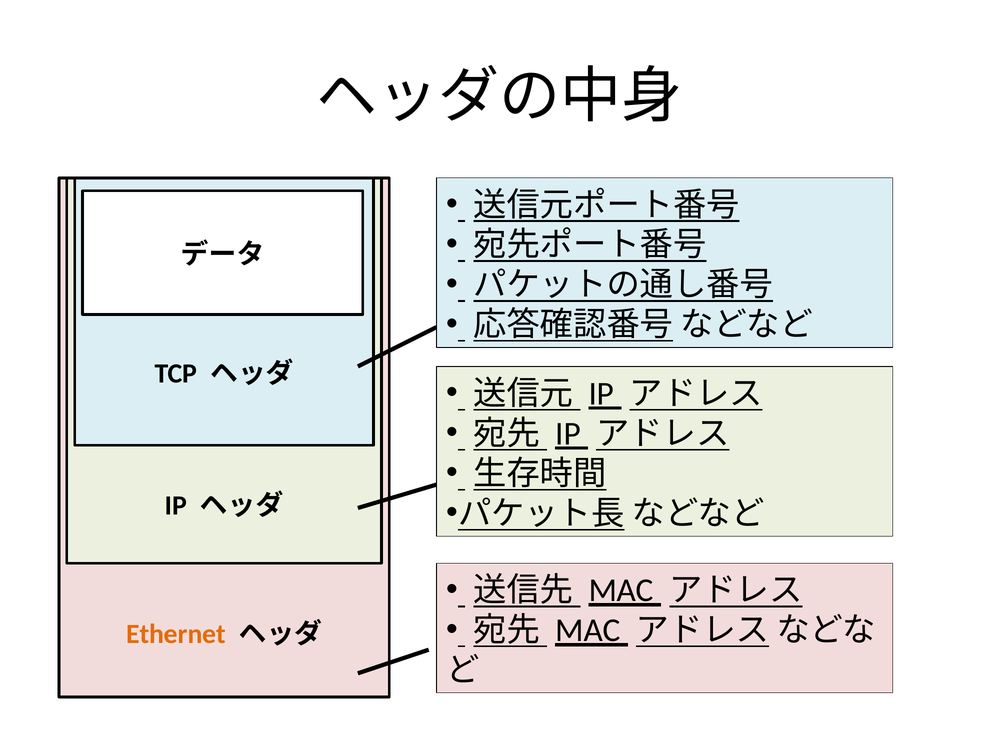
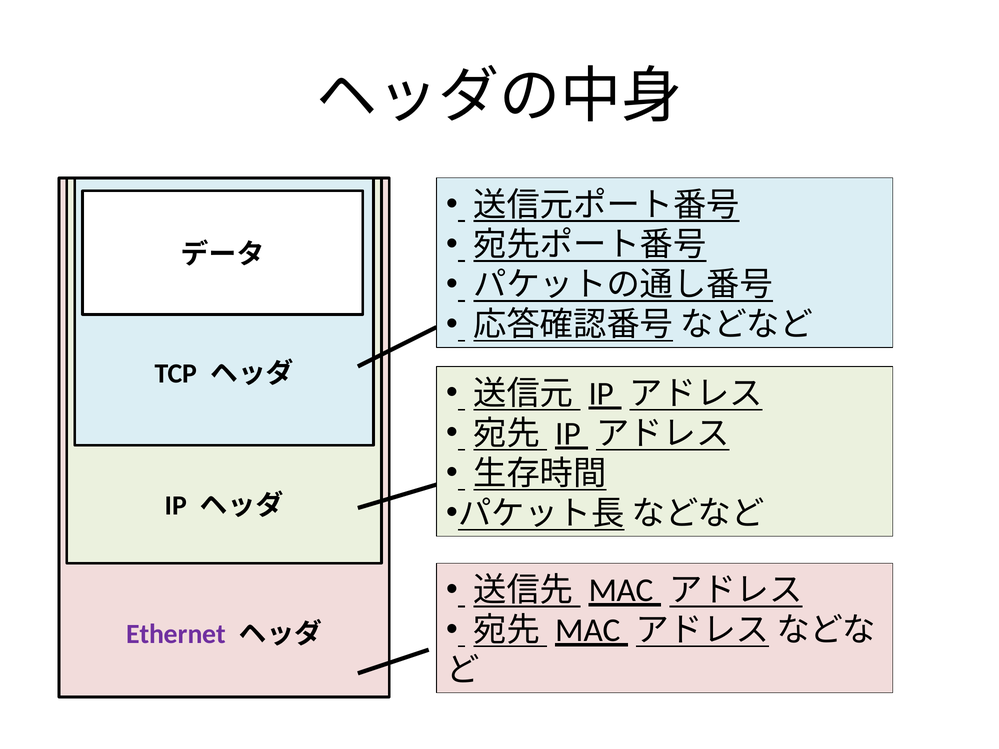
Ethernet colour: orange -> purple (176, 634)
